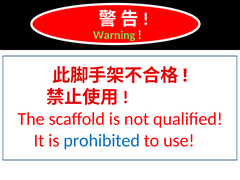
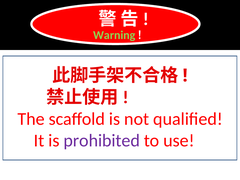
prohibited colour: blue -> purple (102, 141)
